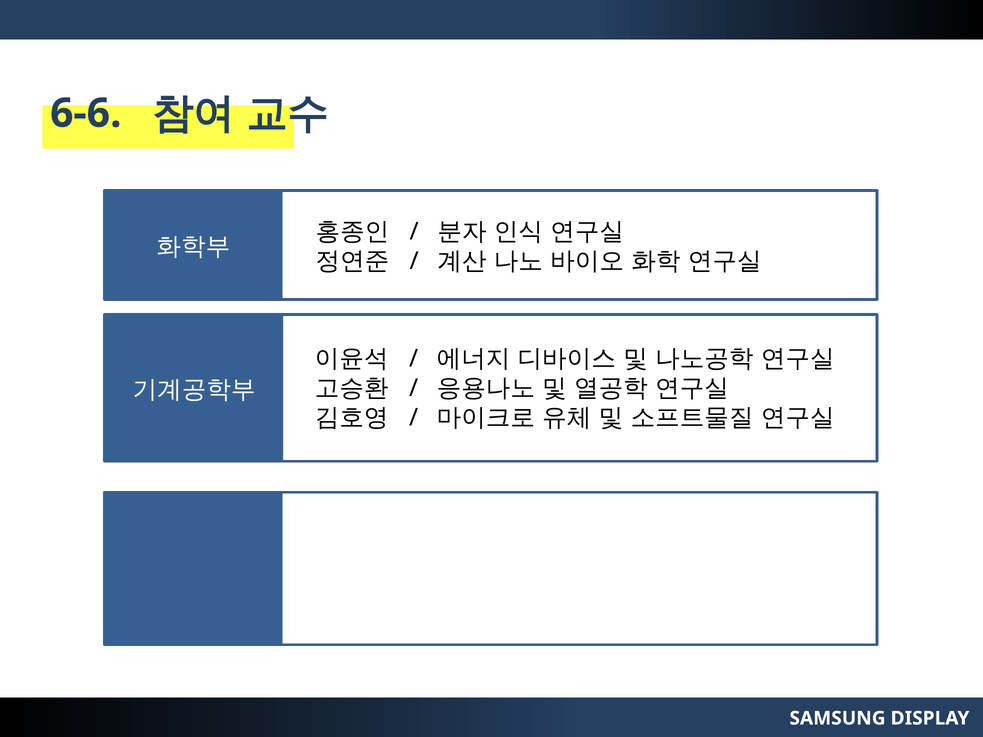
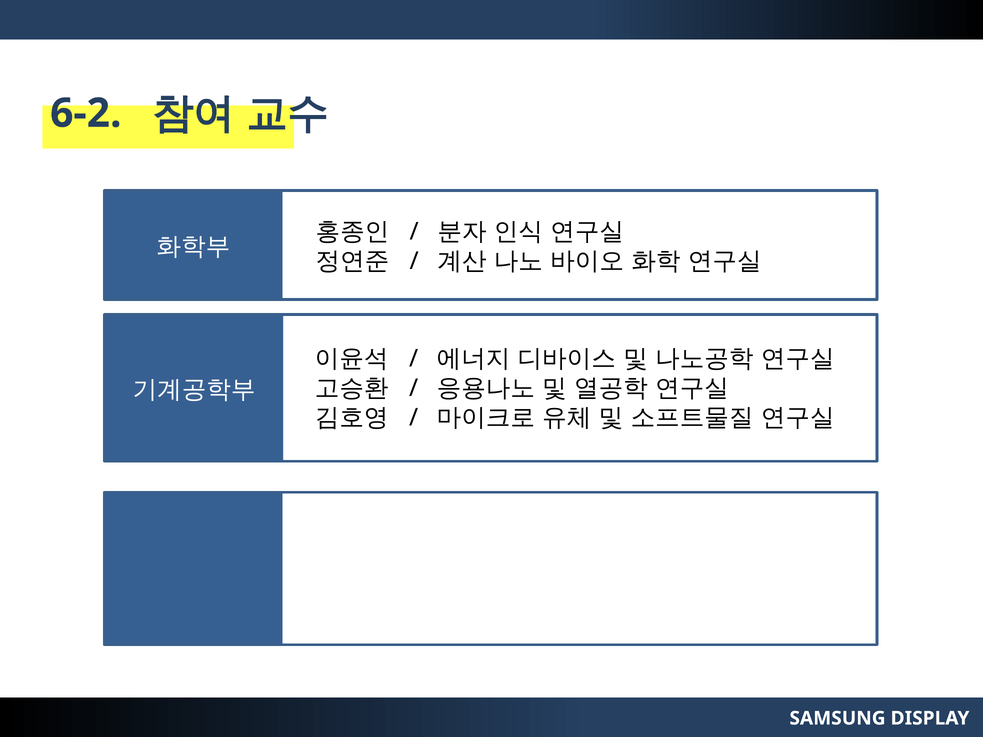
6-6: 6-6 -> 6-2 (86, 113)
